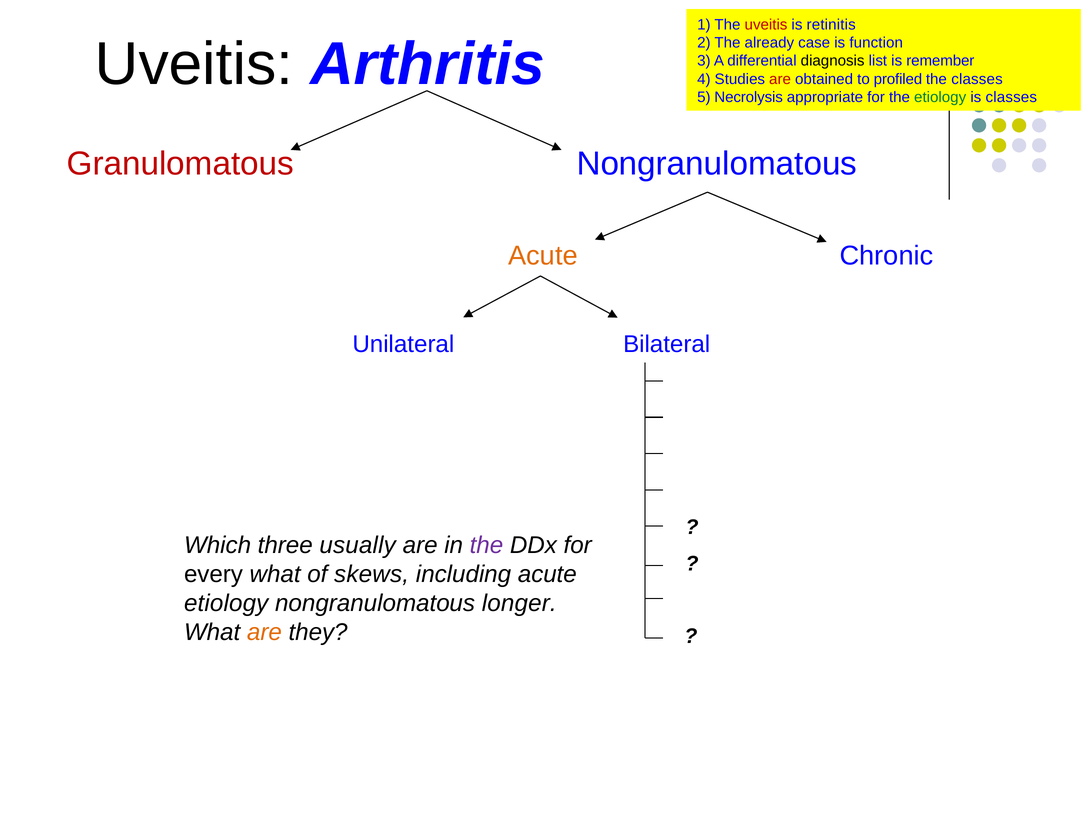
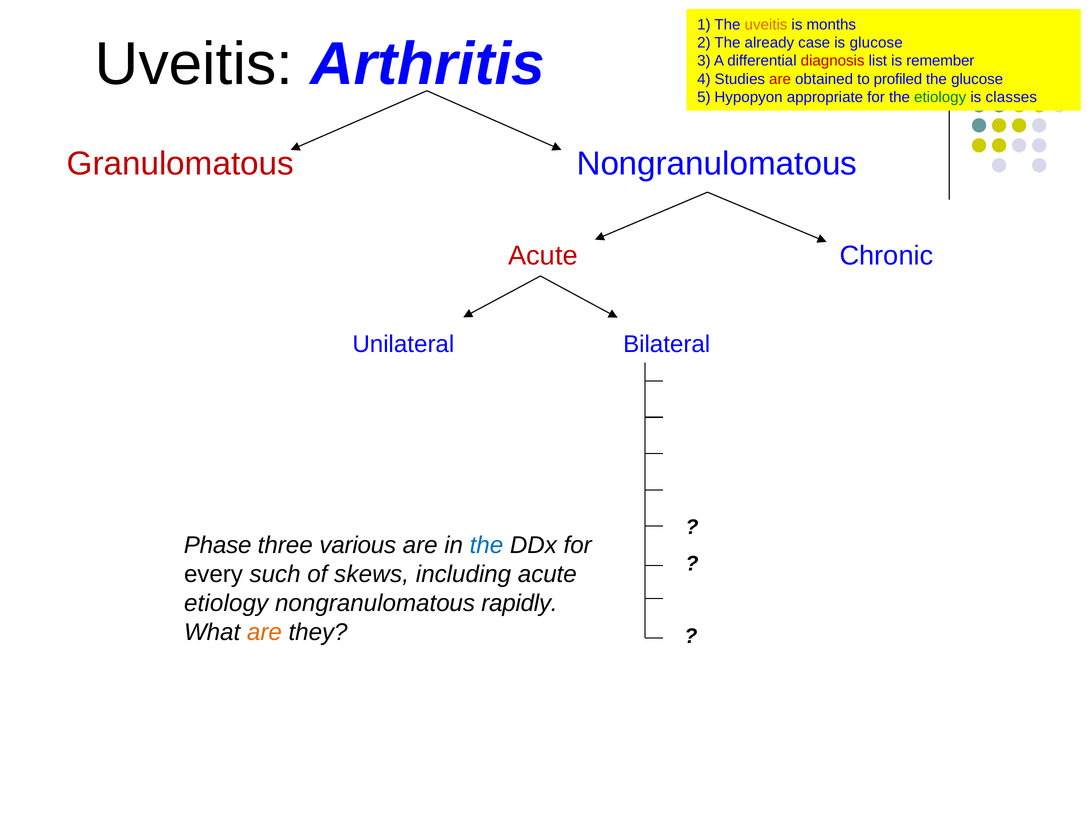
uveitis colour: red -> orange (766, 25)
retinitis: retinitis -> months (831, 25)
is function: function -> glucose (876, 43)
diagnosis colour: black -> red (833, 61)
the classes: classes -> glucose (977, 79)
Necrolysis: Necrolysis -> Hypopyon (749, 97)
Acute colour: orange -> red (543, 256)
Which: Which -> Phase (218, 546)
usually: usually -> various (358, 546)
the colour: purple -> blue (486, 546)
every what: what -> such (275, 575)
longer: longer -> rapidly (519, 604)
